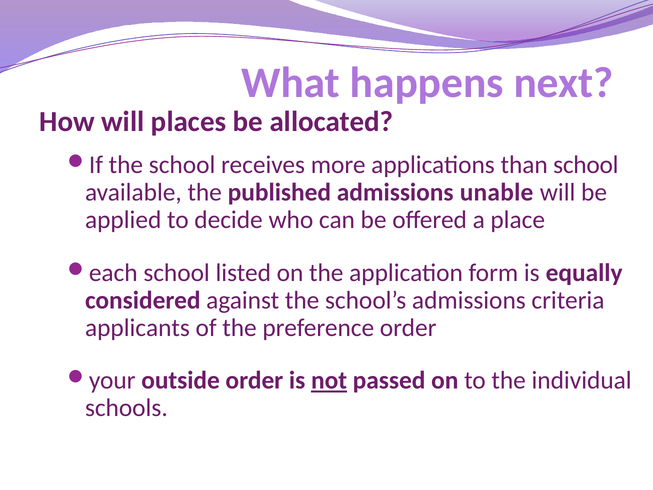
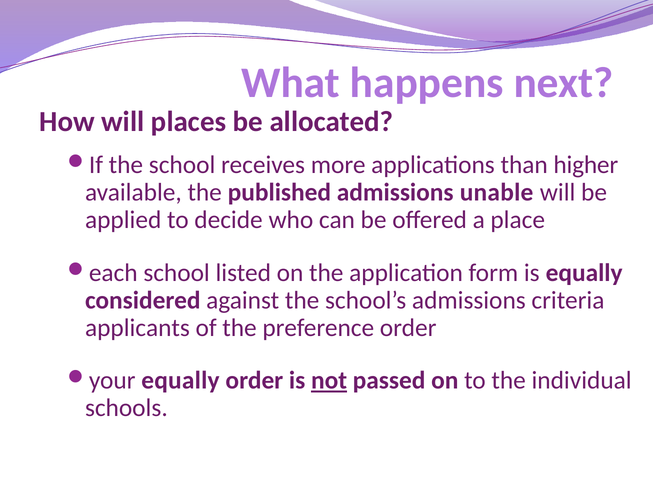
than school: school -> higher (586, 165)
outside: outside -> equally (180, 380)
